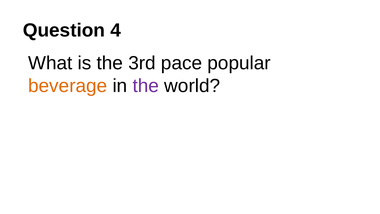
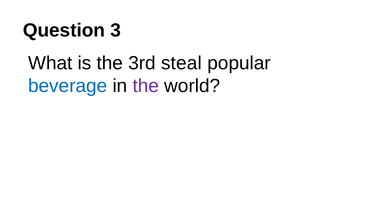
4: 4 -> 3 (116, 30)
pace: pace -> steal (181, 63)
beverage colour: orange -> blue (68, 86)
